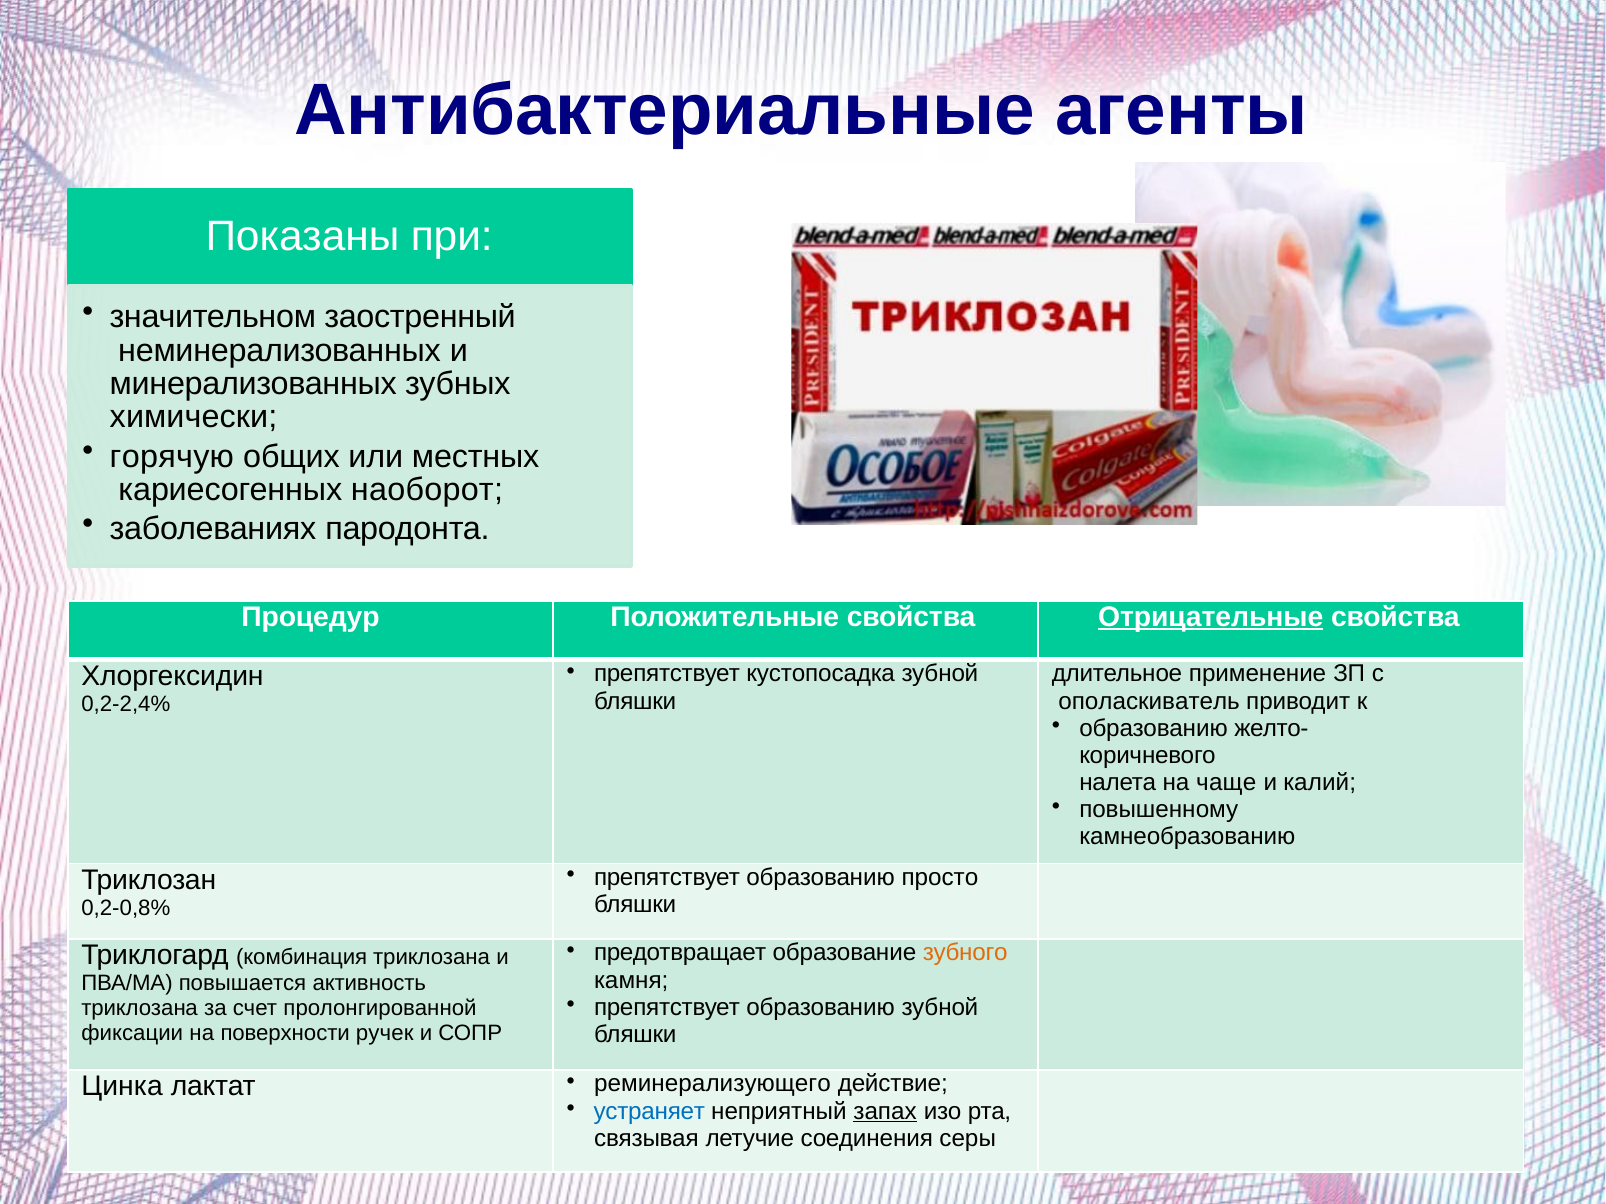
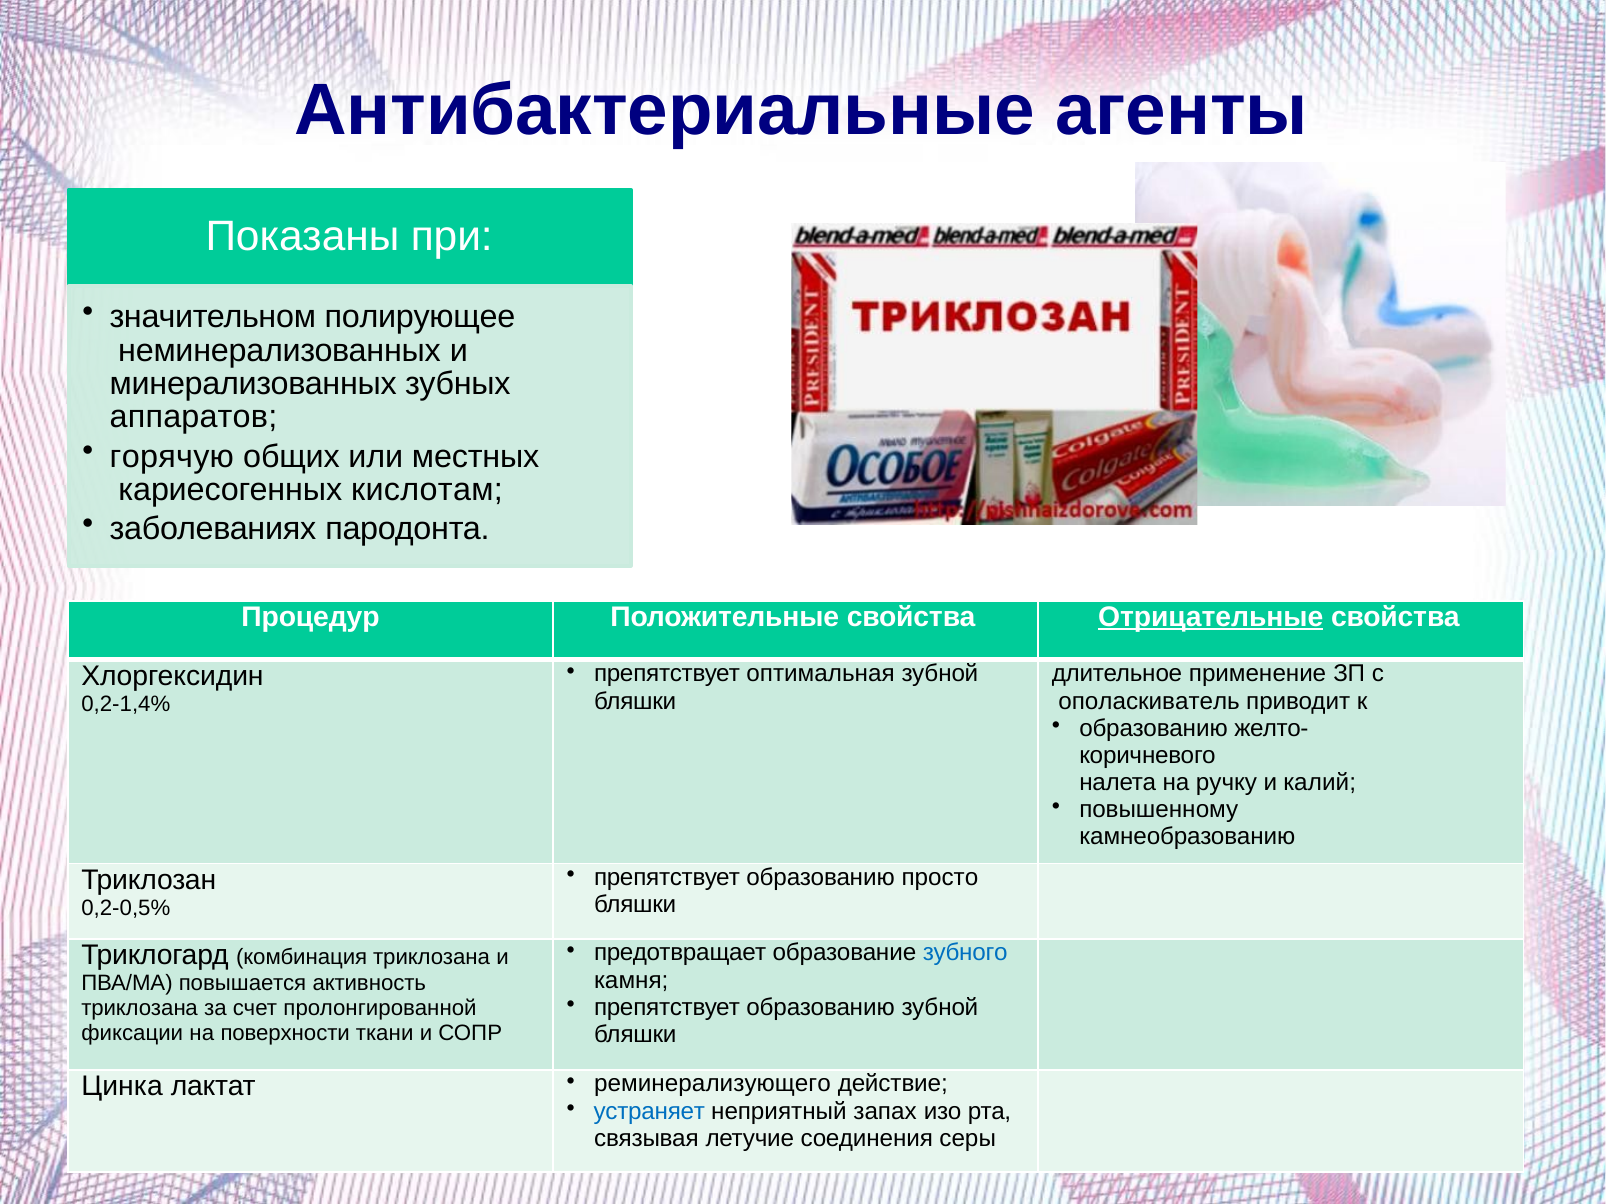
заостренный: заостренный -> полирующее (420, 317)
химически: химически -> аппаратов (193, 417)
наоборот: наоборот -> кислотам (427, 490)
кустопосадка: кустопосадка -> оптимальная (821, 674)
0,2-2,4%: 0,2-2,4% -> 0,2-1,4% (126, 705)
чаще: чаще -> ручку (1226, 783)
0,2-0,8%: 0,2-0,8% -> 0,2-0,5% (126, 909)
зубного colour: orange -> blue (965, 953)
ручек: ручек -> ткани (385, 1033)
запах underline: present -> none (885, 1112)
